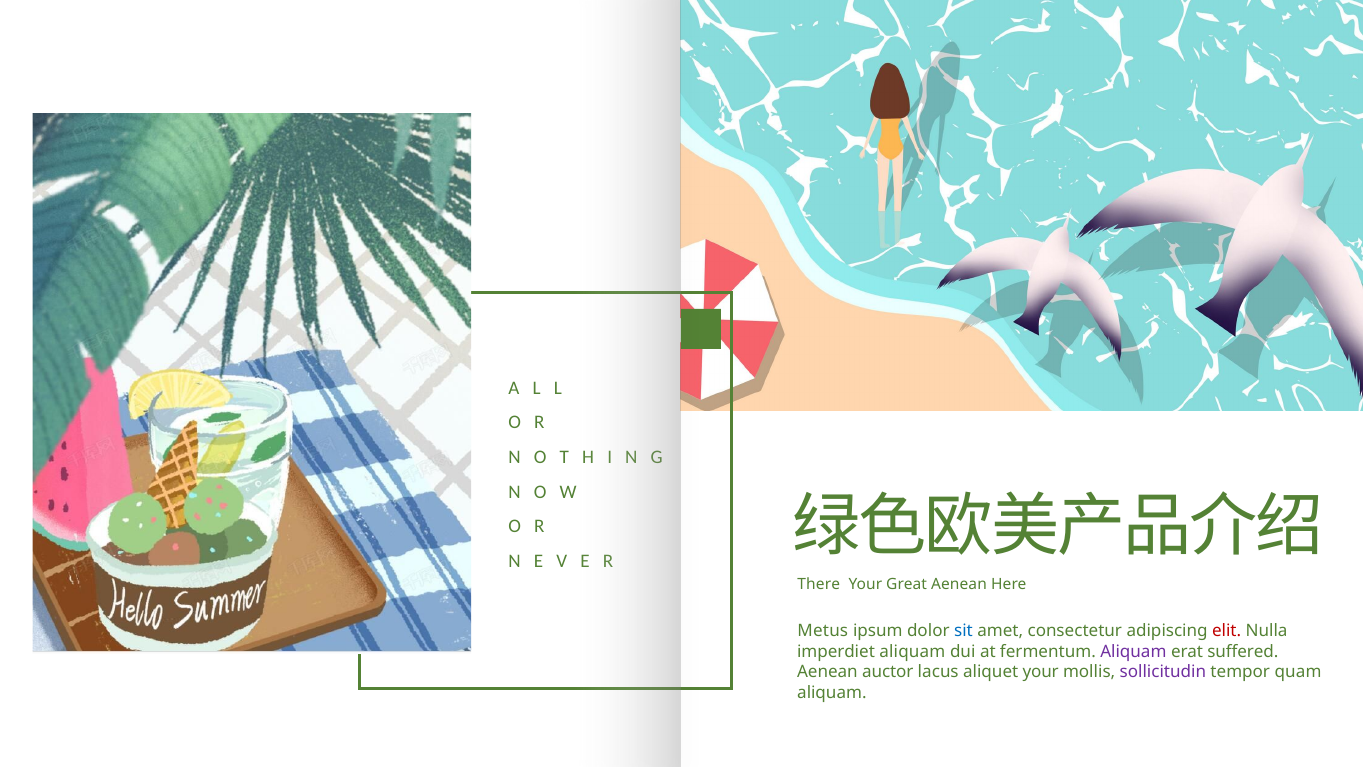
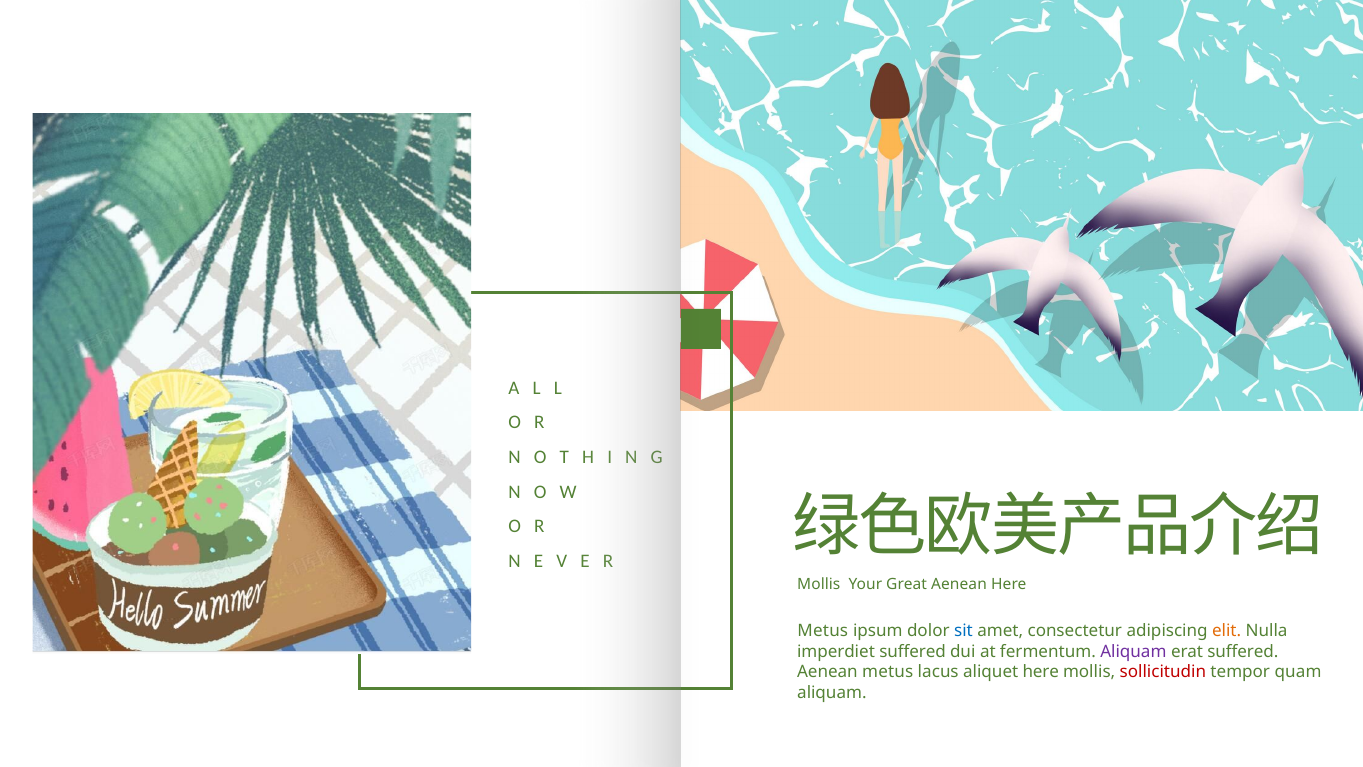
There: There -> Mollis (819, 584)
elit colour: red -> orange (1227, 631)
imperdiet aliquam: aliquam -> suffered (913, 652)
Aenean auctor: auctor -> metus (888, 672)
aliquet your: your -> here (1041, 672)
sollicitudin colour: purple -> red (1163, 672)
